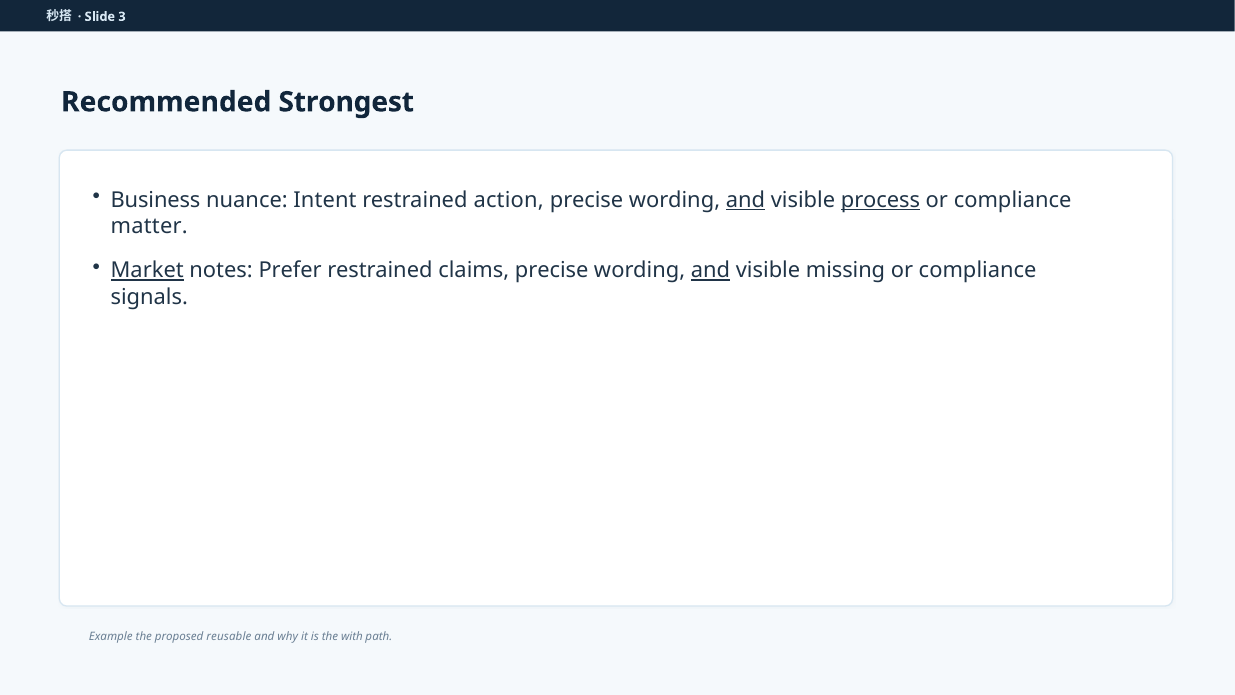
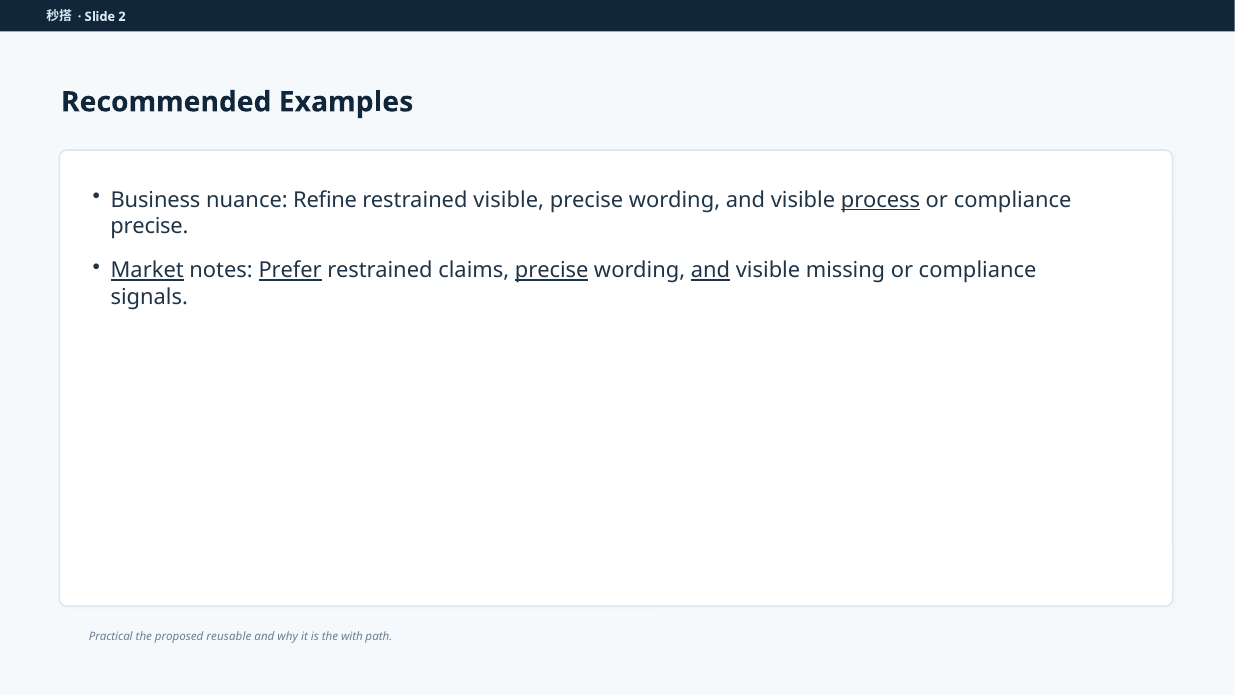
3: 3 -> 2 (122, 17)
Strongest: Strongest -> Examples (346, 102)
Intent: Intent -> Refine (325, 200)
restrained action: action -> visible (509, 200)
and underline: present -> none (745, 200)
matter: matter -> precise (149, 226)
Prefer underline: none -> present (290, 270)
precise underline: none -> present (552, 270)
Example: Example -> Practical (111, 636)
